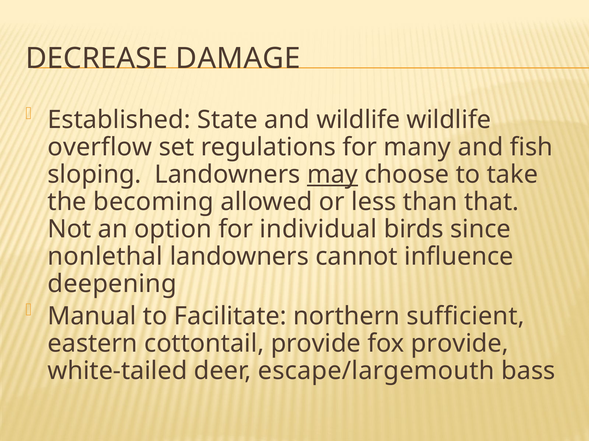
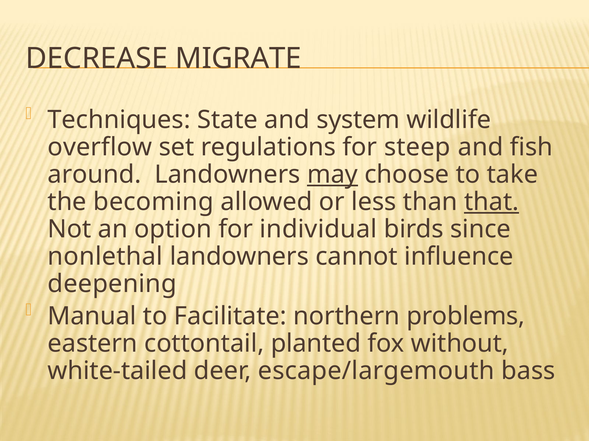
DAMAGE: DAMAGE -> MIGRATE (238, 58)
Established: Established -> Techniques (119, 120)
and wildlife: wildlife -> system (358, 120)
many: many -> steep (417, 147)
sloping: sloping -> around (94, 175)
that underline: none -> present (492, 202)
sufficient: sufficient -> problems (466, 317)
cottontail provide: provide -> planted (316, 344)
fox provide: provide -> without (460, 344)
